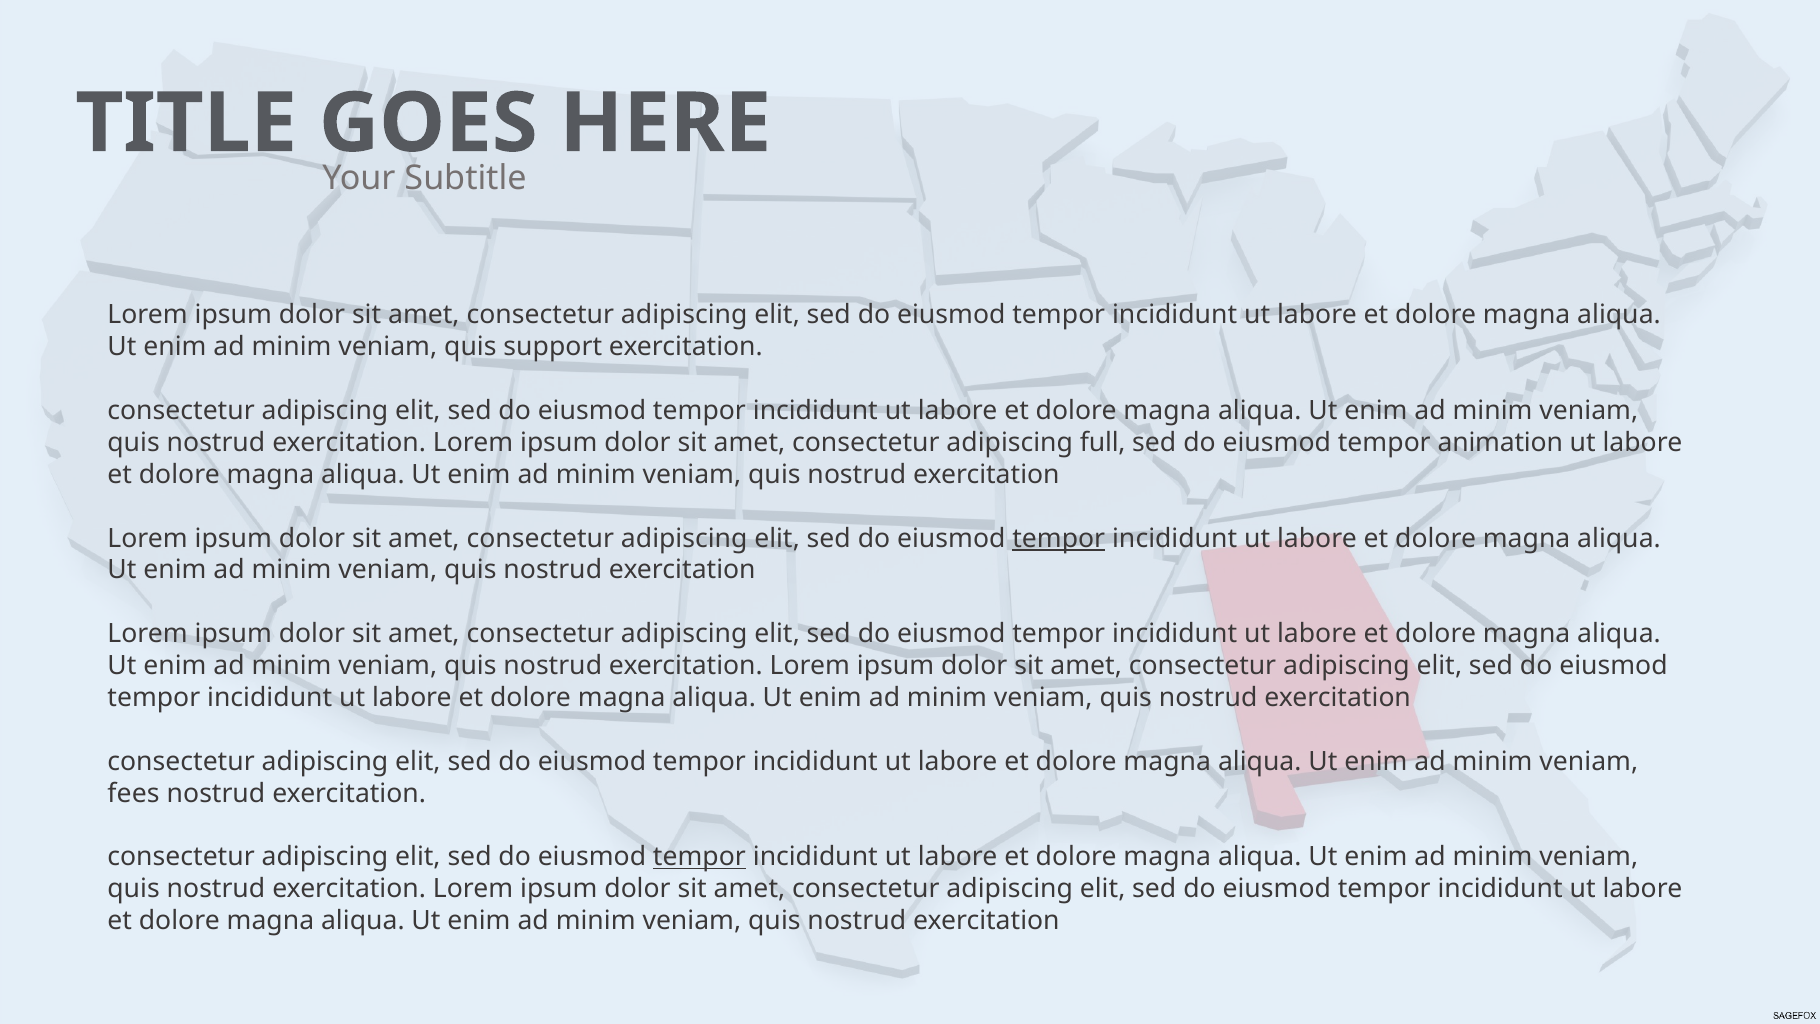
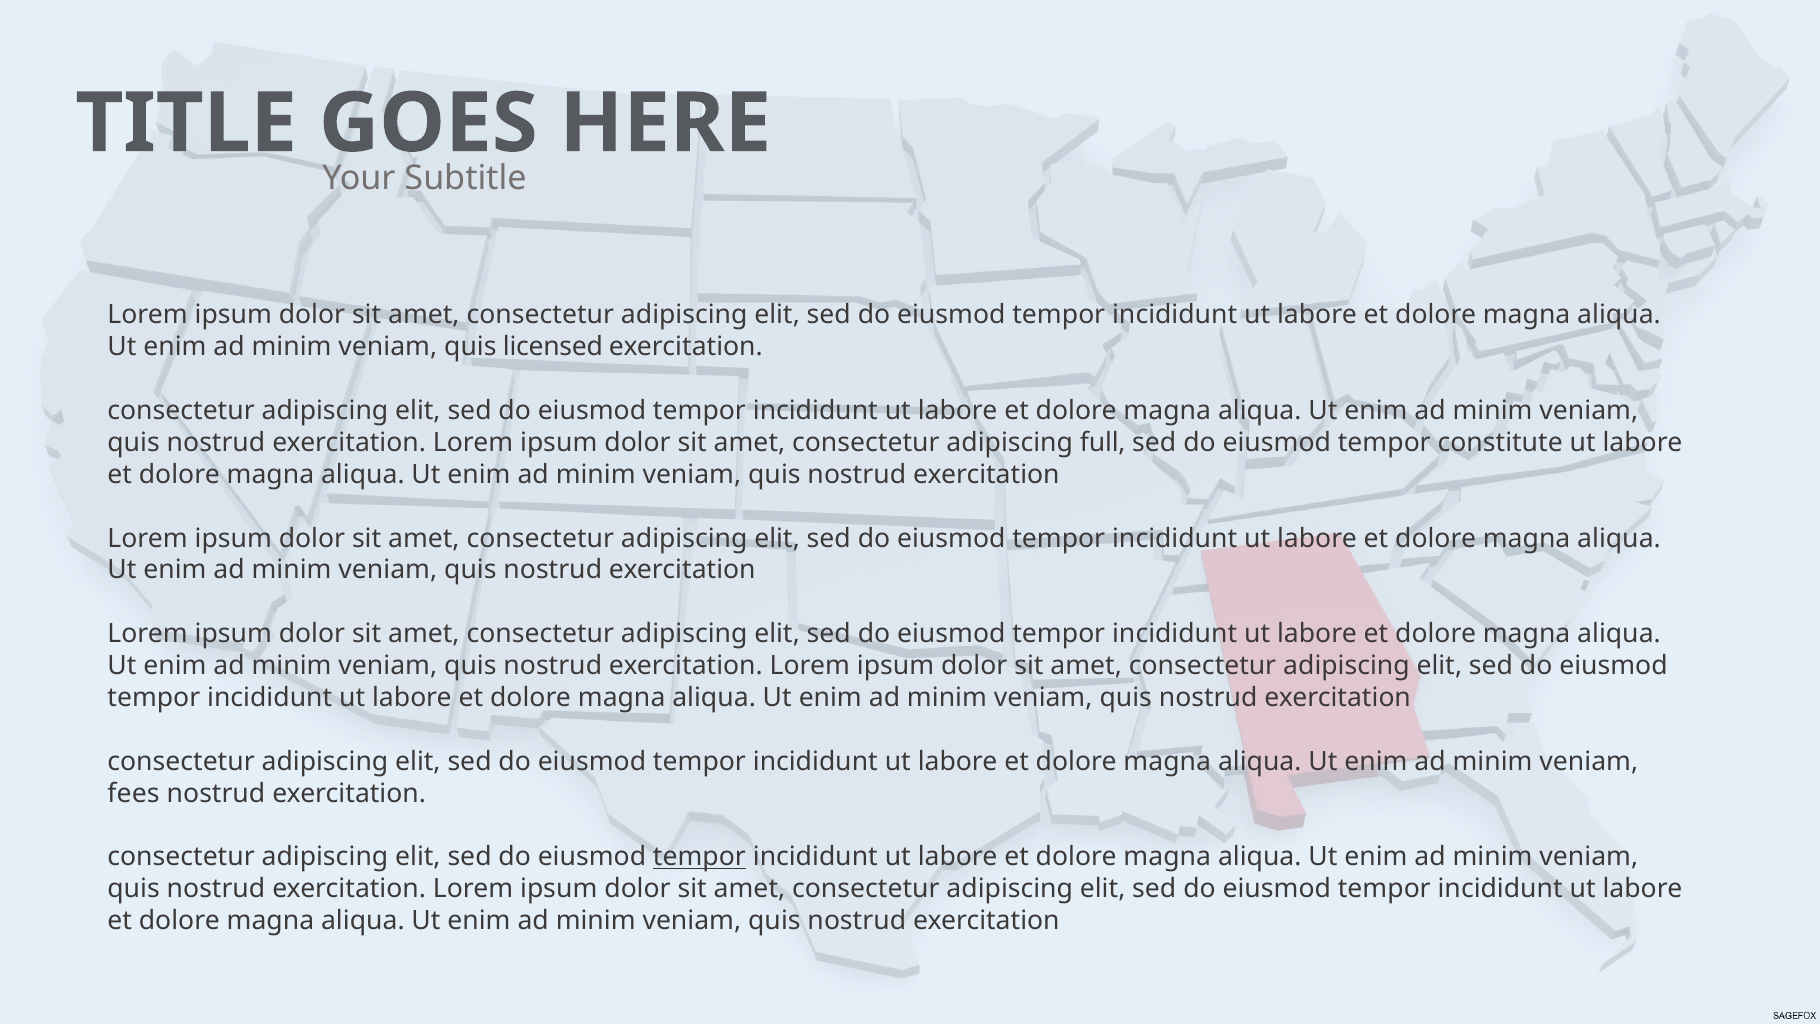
support: support -> licensed (553, 347)
animation: animation -> constitute (1500, 443)
tempor underline: present -> none (1059, 538)
